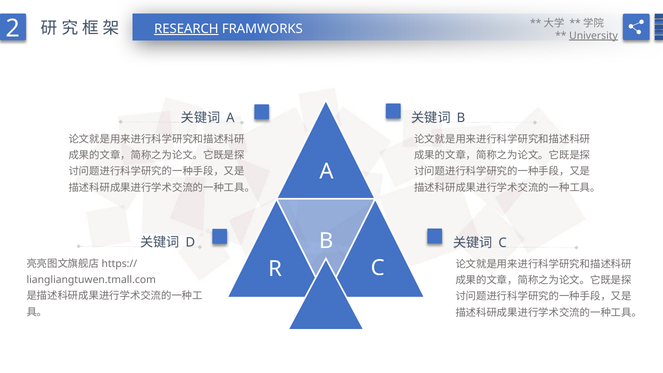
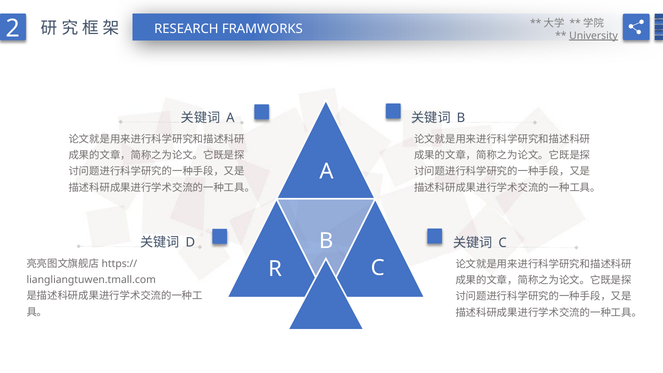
RESEARCH underline: present -> none (186, 29)
